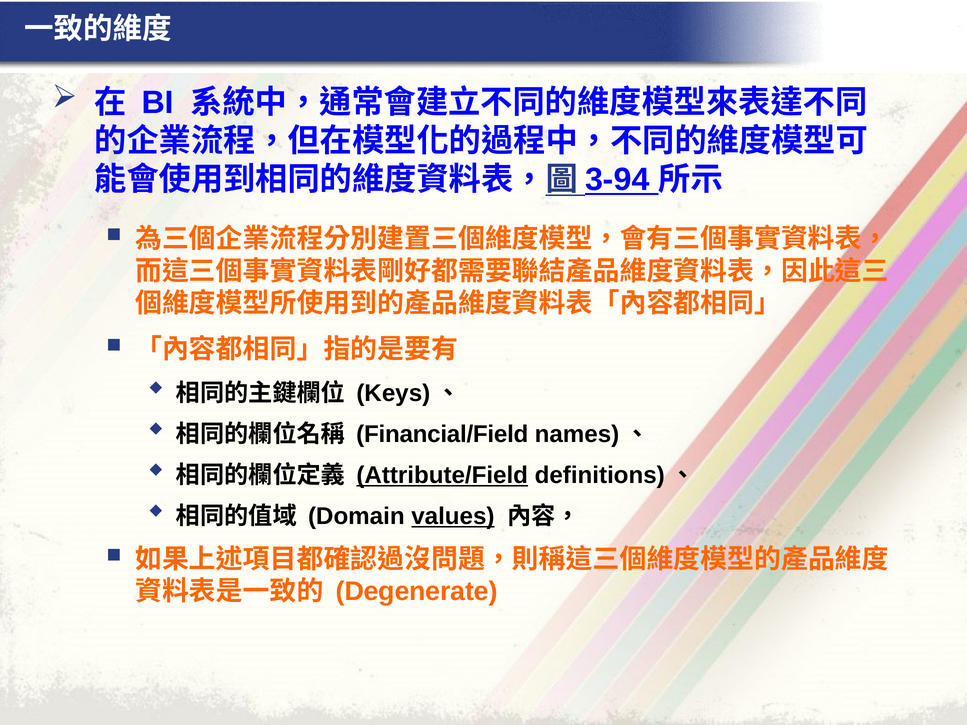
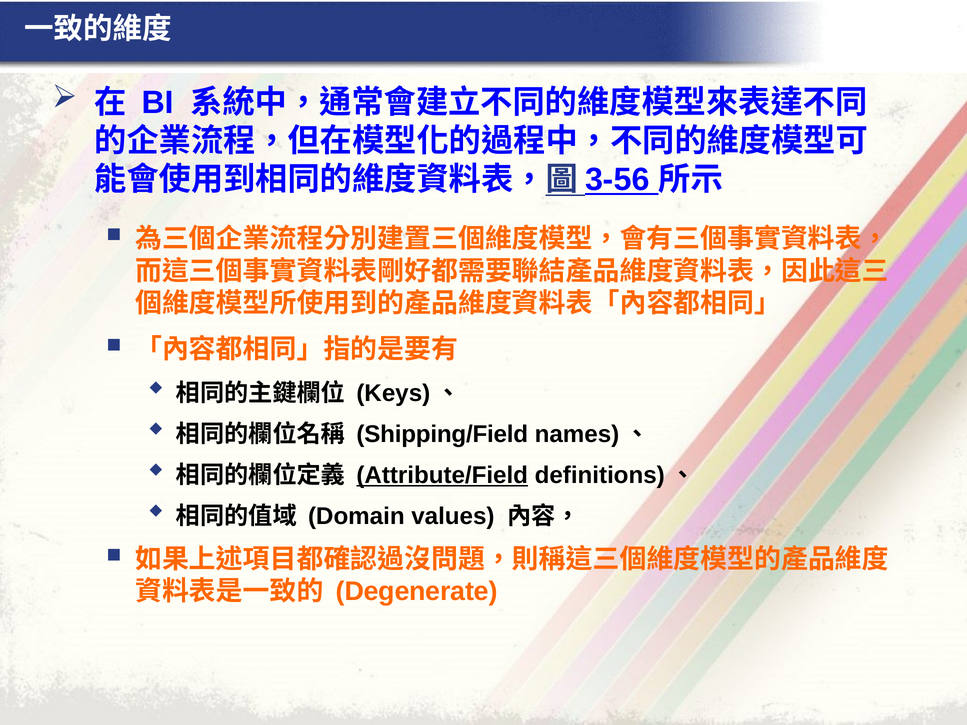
3-94: 3-94 -> 3-56 (617, 180)
Financial/Field: Financial/Field -> Shipping/Field (442, 434)
values underline: present -> none (453, 517)
